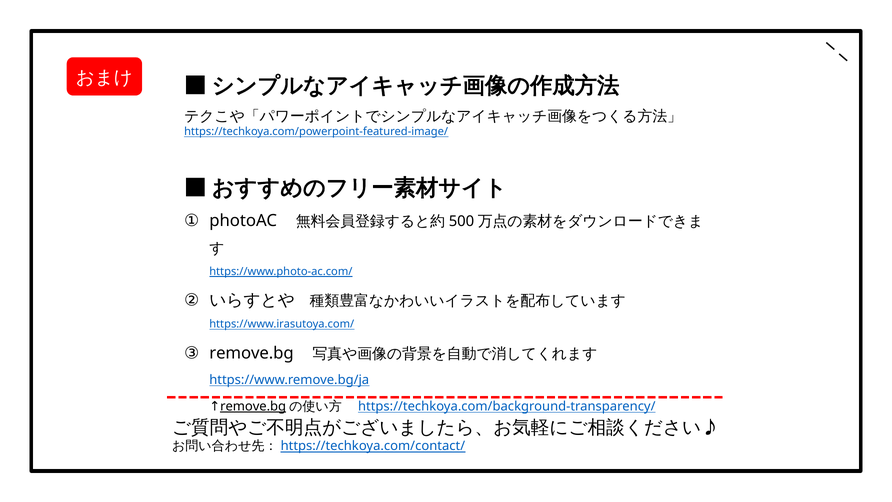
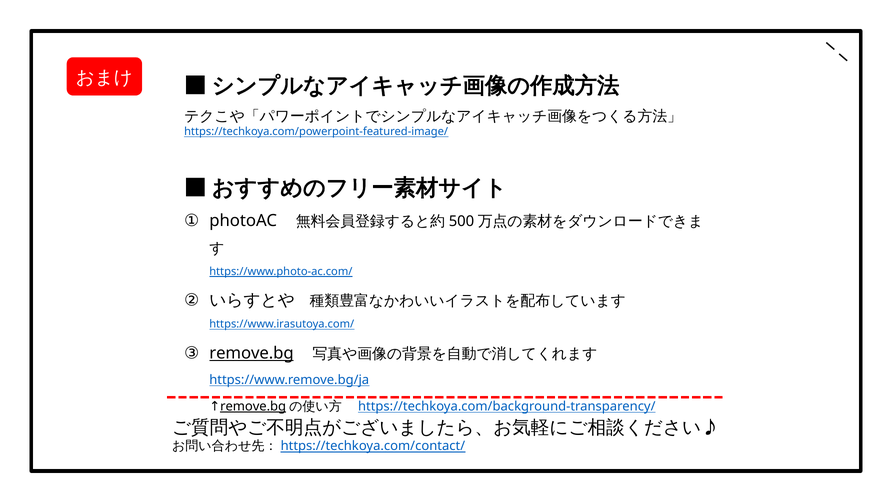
remove.bg underline: none -> present (251, 353)
